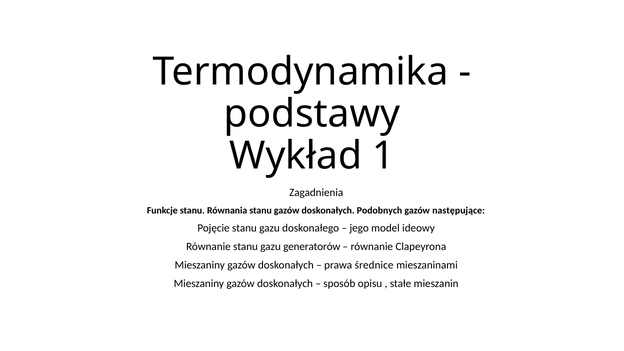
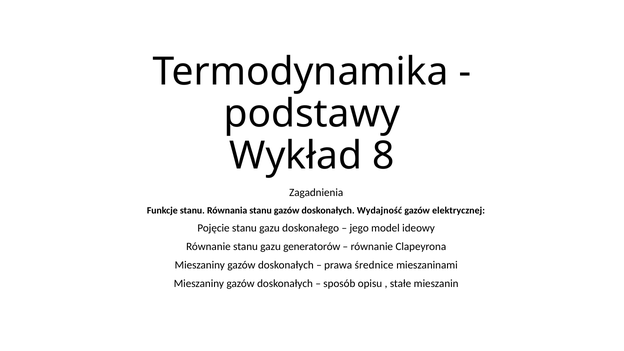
1: 1 -> 8 (383, 156)
Podobnych: Podobnych -> Wydajność (379, 210)
następujące: następujące -> elektrycznej (459, 210)
